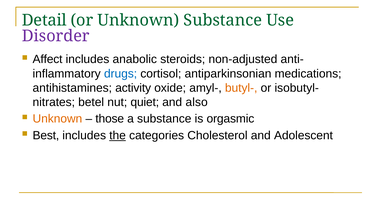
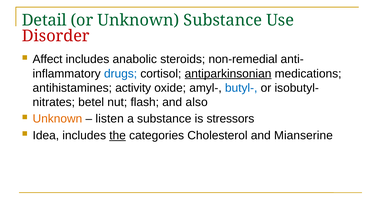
Disorder colour: purple -> red (56, 36)
non-adjusted: non-adjusted -> non-remedial (243, 59)
antiparkinsonian underline: none -> present (228, 74)
butyl- colour: orange -> blue (241, 88)
quiet: quiet -> flash (145, 102)
those: those -> listen (110, 119)
orgasmic: orgasmic -> stressors (230, 119)
Best: Best -> Idea (46, 136)
Adolescent: Adolescent -> Mianserine (303, 136)
